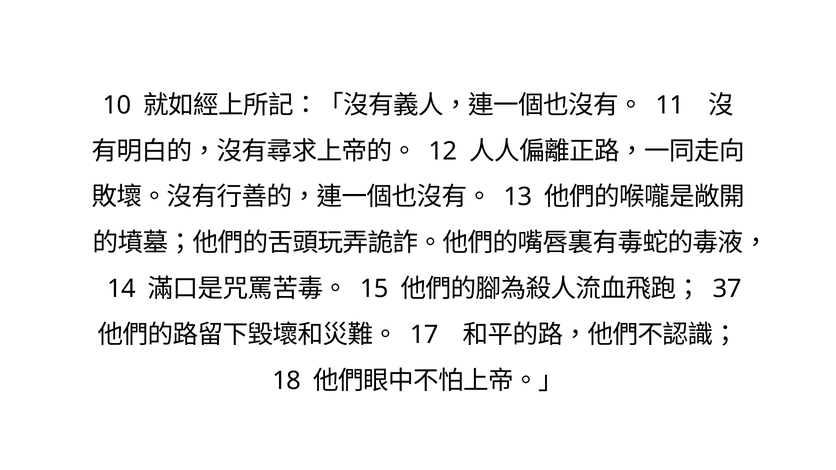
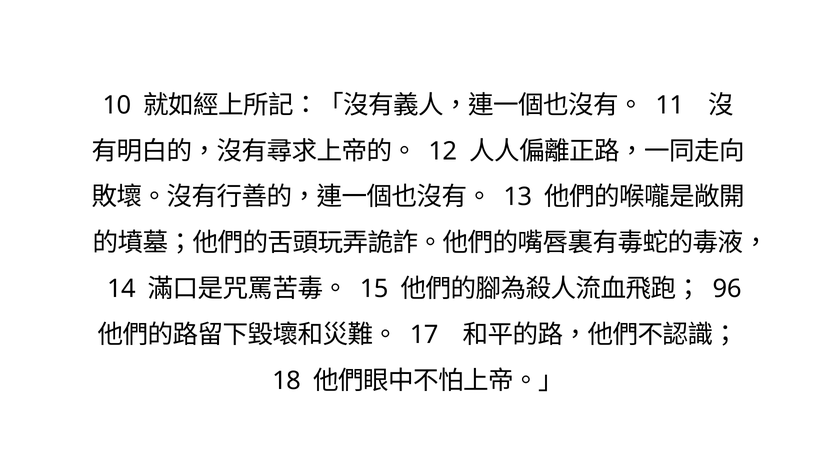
37: 37 -> 96 (727, 289)
